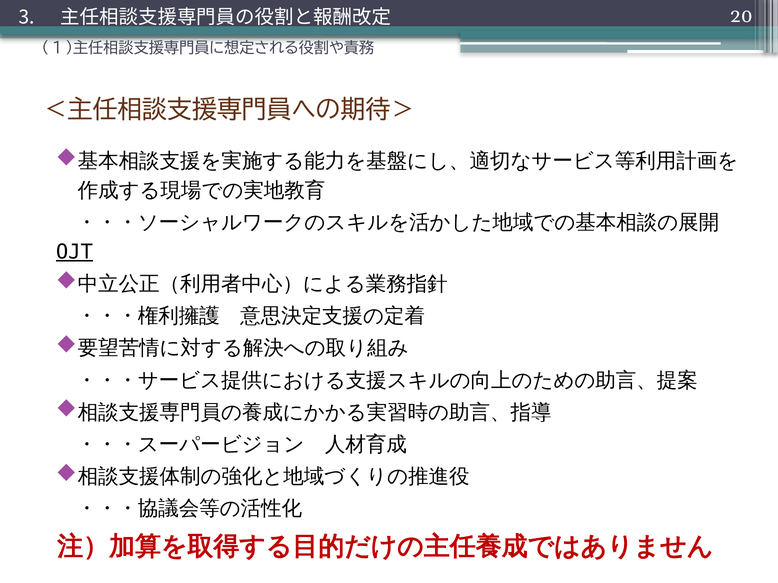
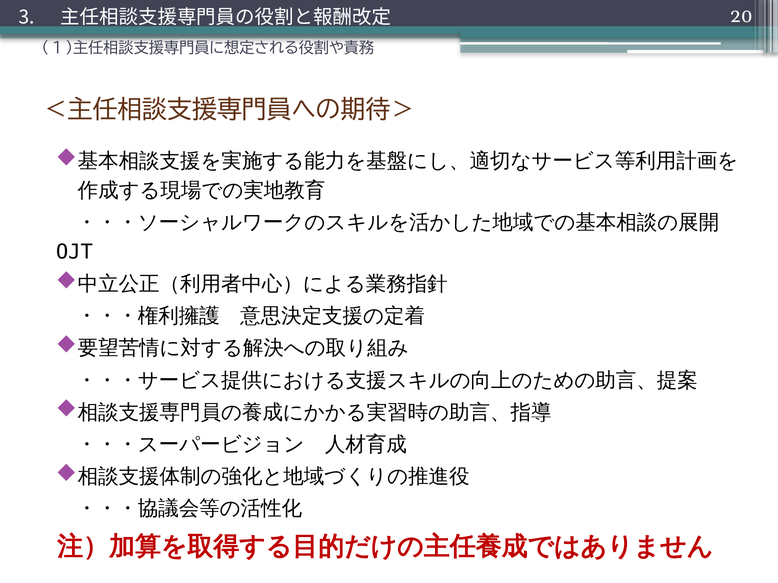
OJT underline: present -> none (74, 252)
